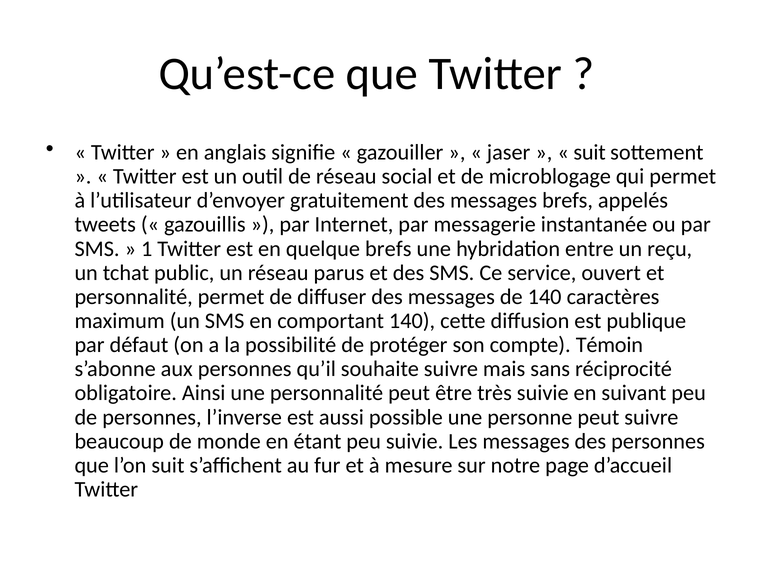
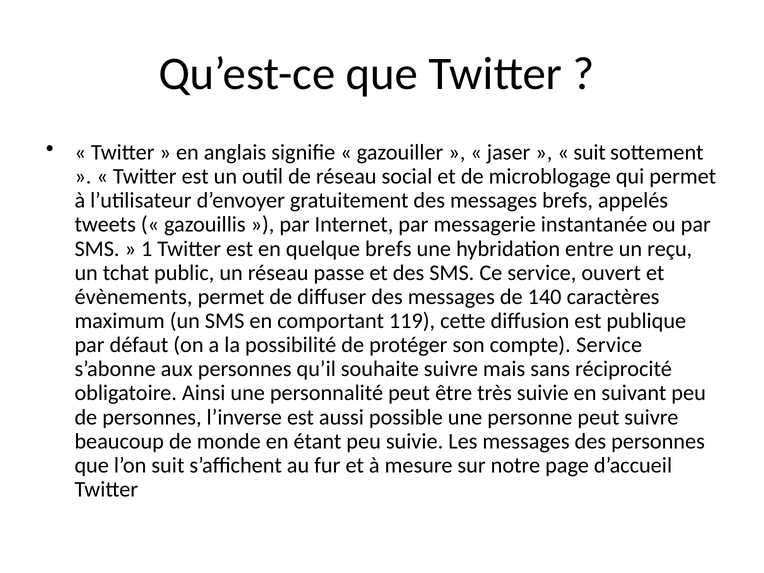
parus: parus -> passe (339, 273)
personnalité: personnalité -> évènements (134, 297)
comportant 140: 140 -> 119 (412, 321)
compte Témoin: Témoin -> Service (609, 345)
